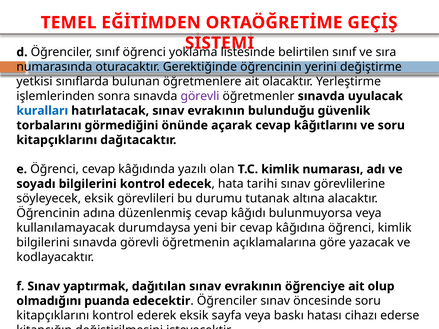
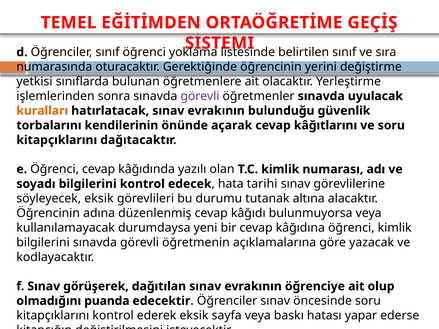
kuralları colour: blue -> orange (42, 111)
görmediğini: görmediğini -> kendilerinin (121, 125)
yaptırmak: yaptırmak -> görüşerek (96, 286)
cihazı: cihazı -> yapar (361, 316)
